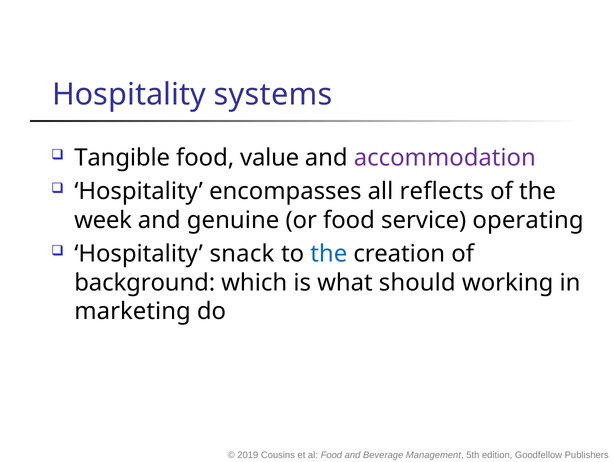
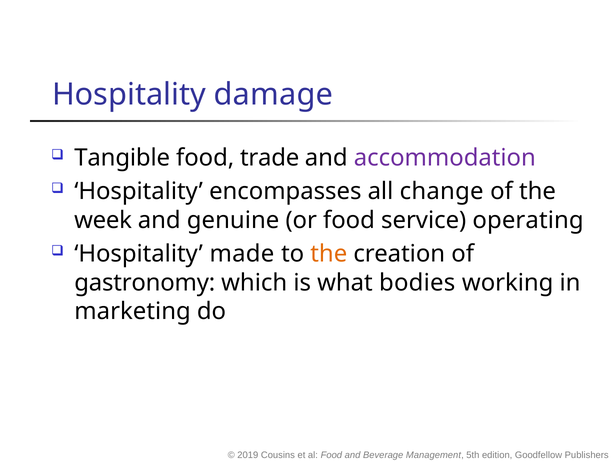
systems: systems -> damage (273, 94)
value: value -> trade (270, 158)
reflects: reflects -> change (442, 191)
snack: snack -> made (242, 253)
the colour: blue -> orange (329, 253)
background: background -> gastronomy (145, 282)
should: should -> bodies (417, 282)
